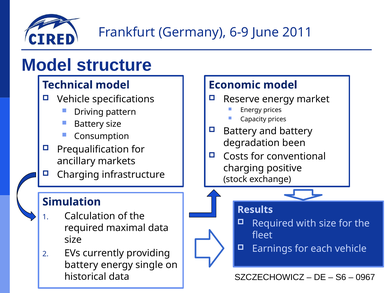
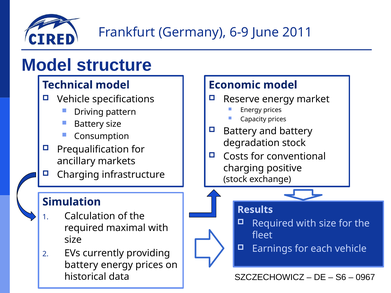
degradation been: been -> stock (294, 143)
maximal data: data -> with (158, 228)
single: single -> prices (149, 265)
